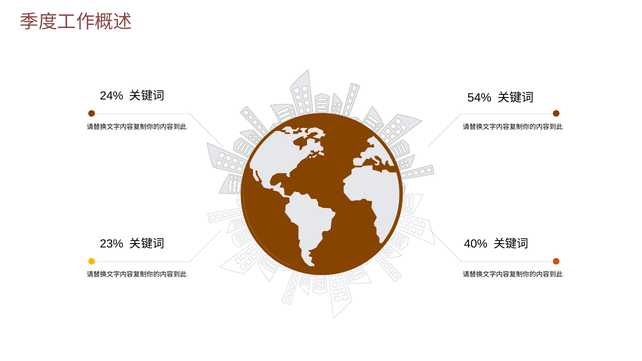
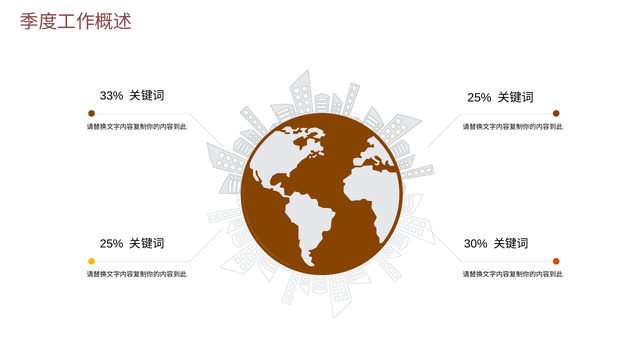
24%: 24% -> 33% (112, 96)
54%: 54% -> 25% (480, 98)
23%: 23% -> 25% (112, 244)
40%: 40% -> 30% (476, 244)
